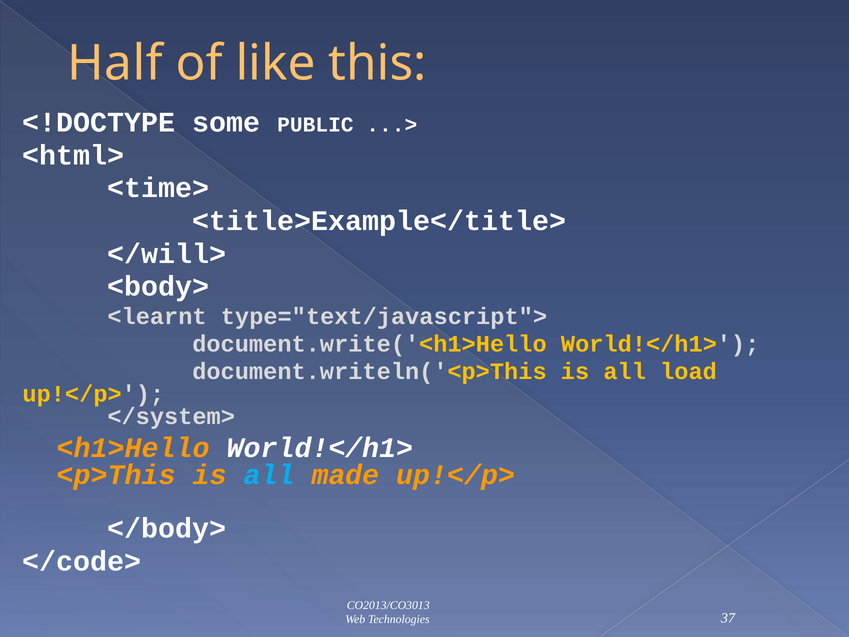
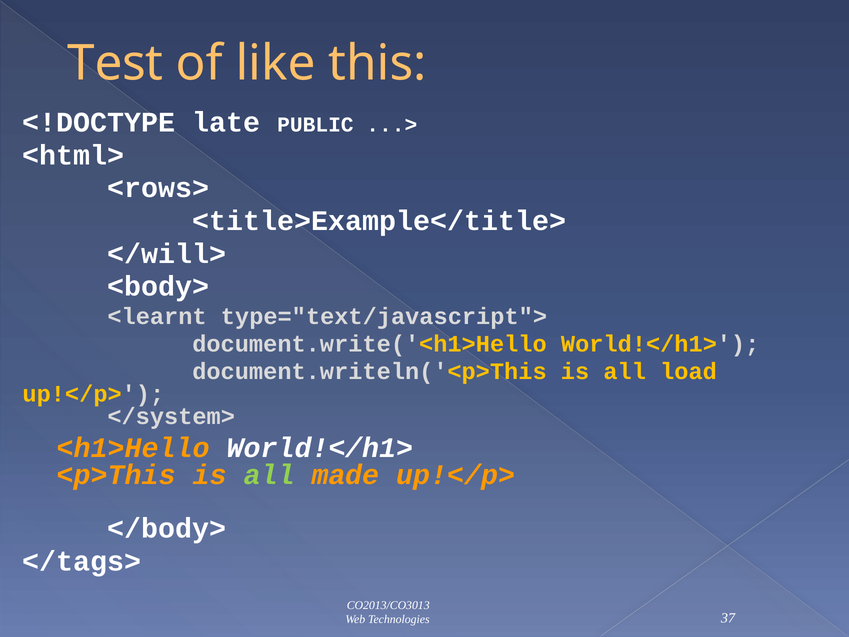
Half: Half -> Test (115, 64)
some: some -> late (226, 122)
<time>: <time> -> <rows> (158, 188)
all colour: light blue -> light green (269, 475)
</code>: </code> -> </tags> (82, 561)
